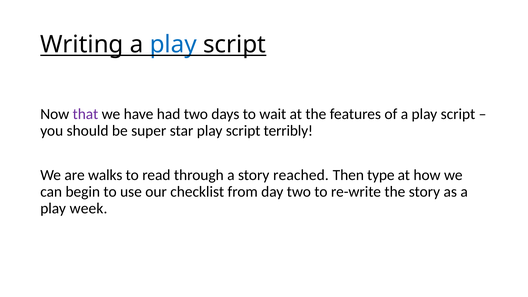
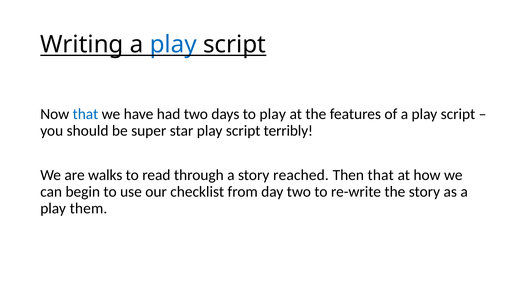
that colour: purple -> blue (85, 114)
to wait: wait -> play (273, 114)
Then type: type -> that (381, 175)
week: week -> them (89, 208)
